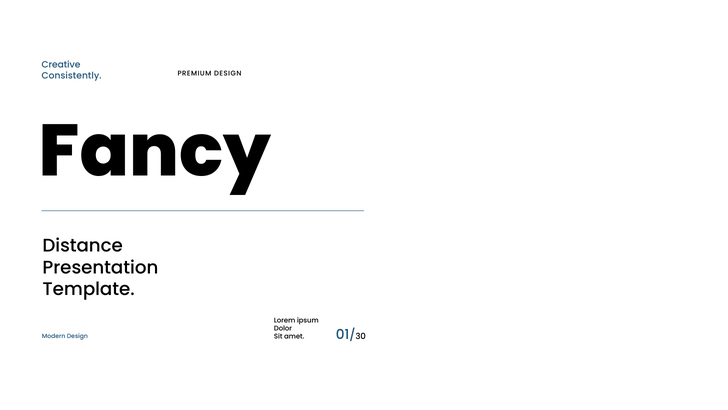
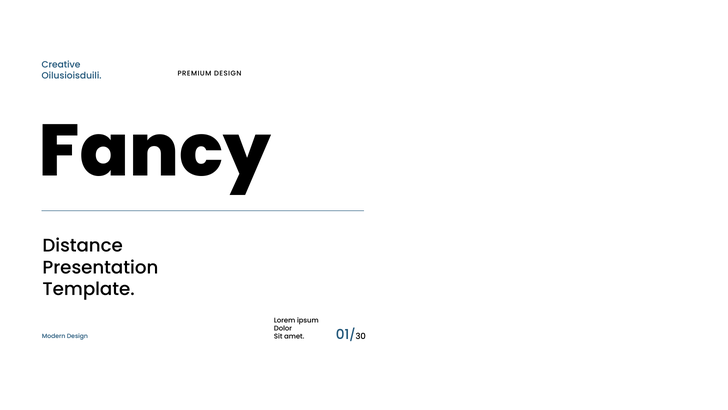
Consistently: Consistently -> Oilusioisduili (72, 76)
